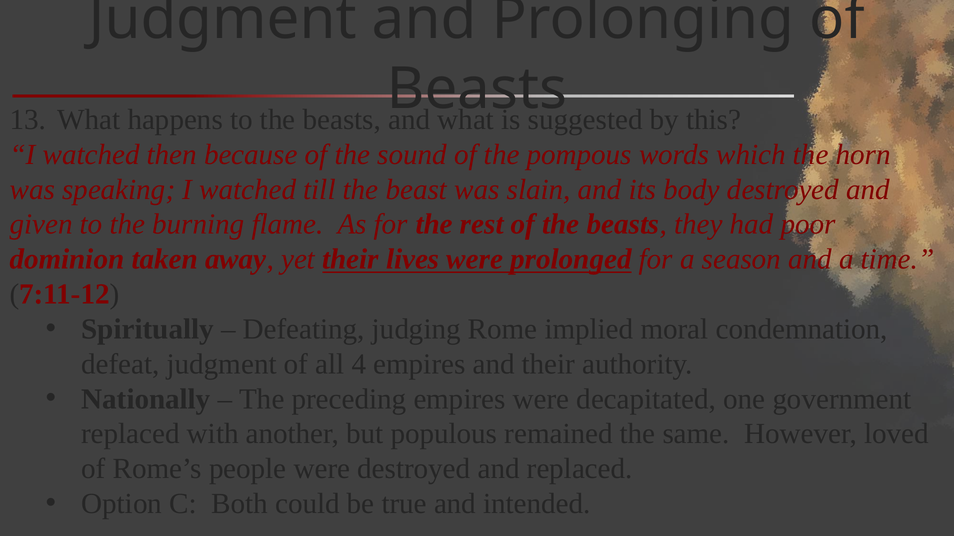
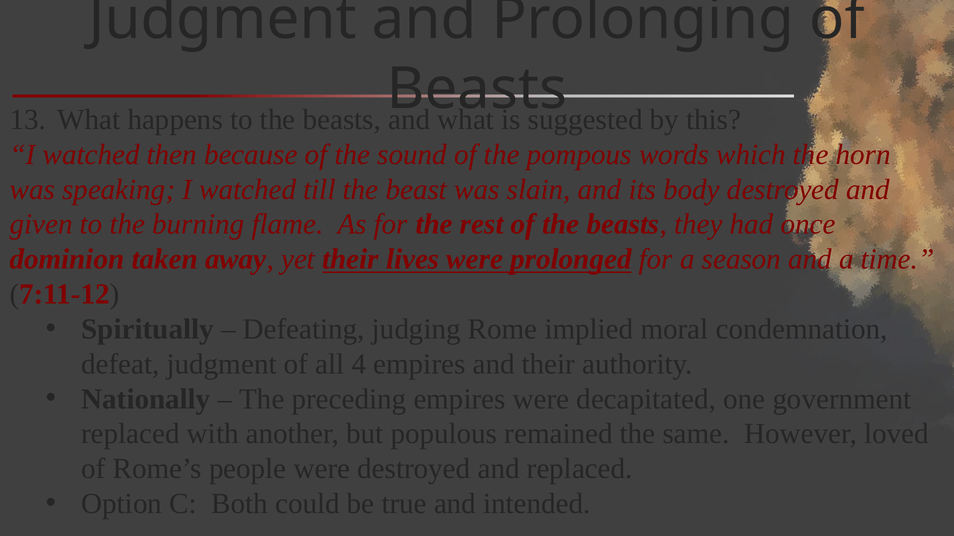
poor: poor -> once (808, 225)
